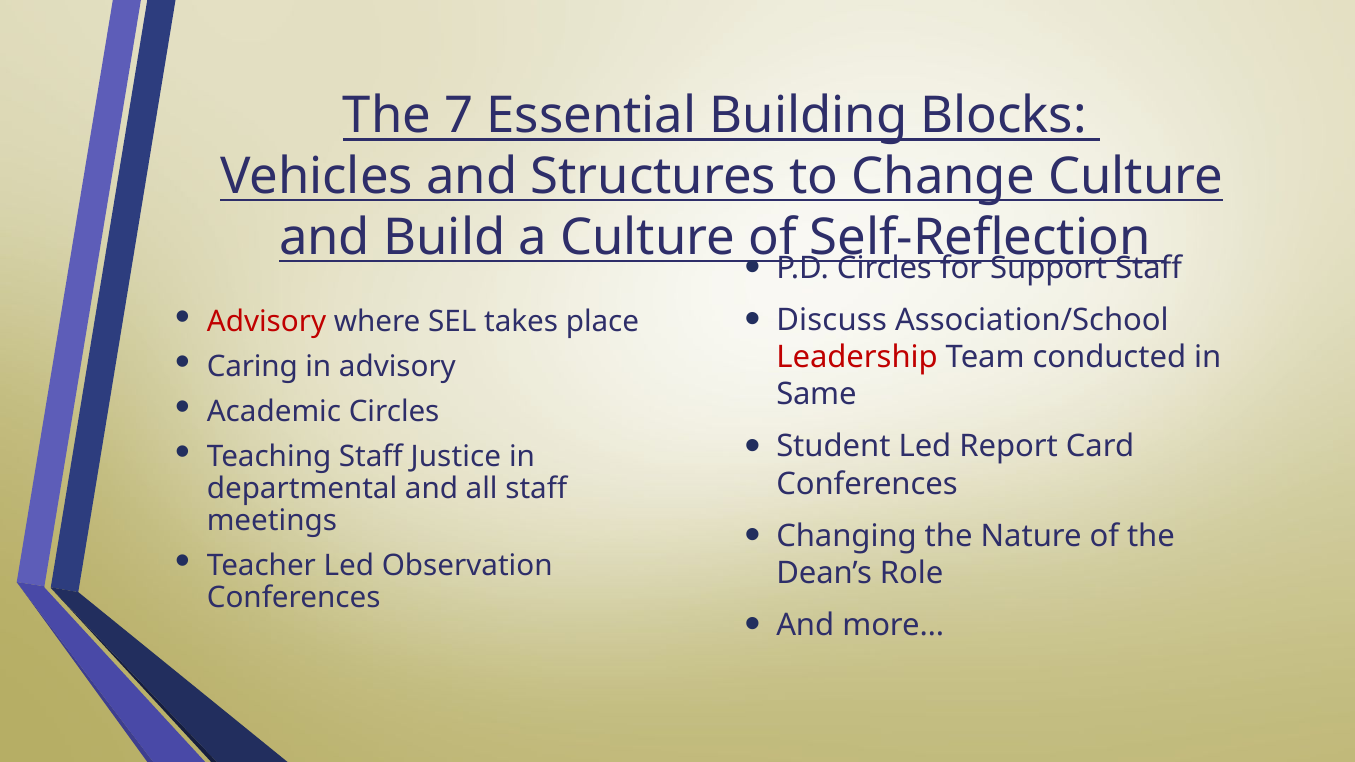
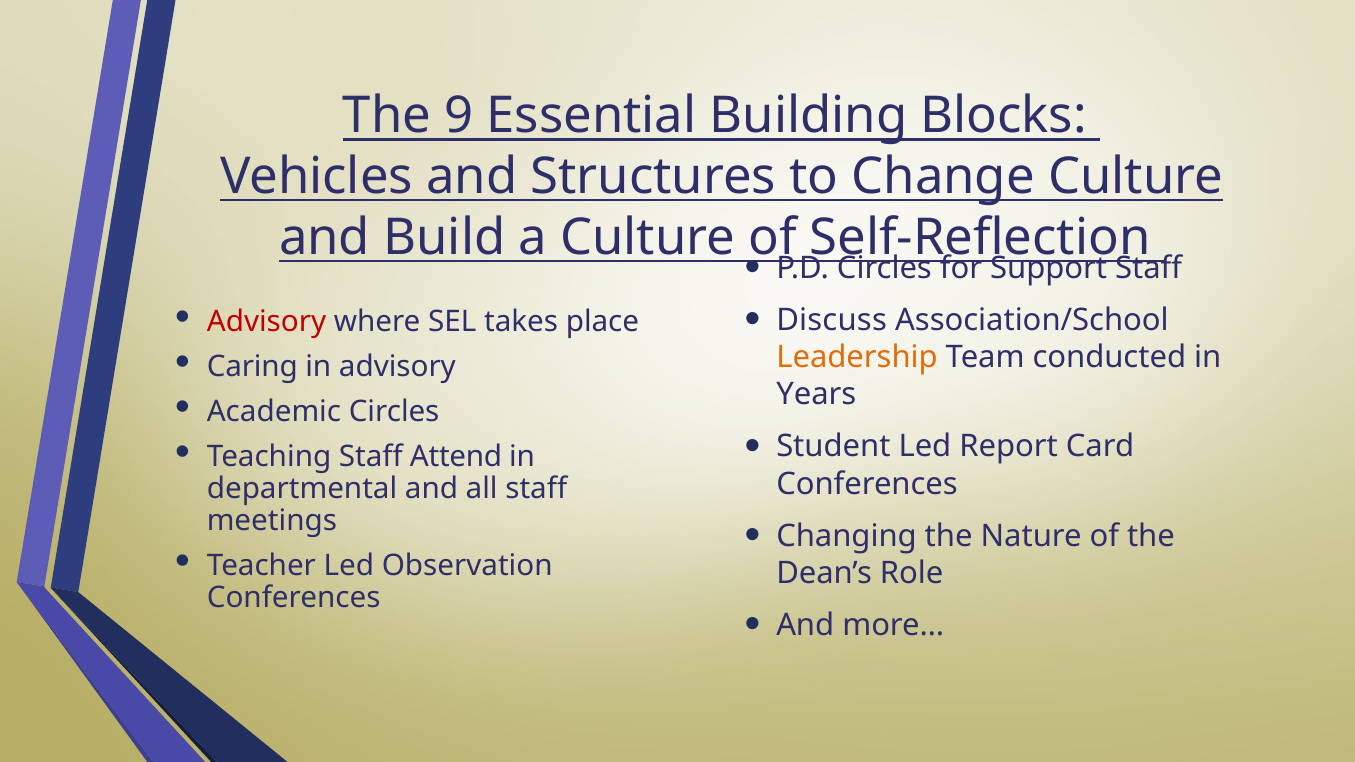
7: 7 -> 9 (459, 116)
Leadership colour: red -> orange (857, 358)
Same: Same -> Years (816, 395)
Justice: Justice -> Attend (456, 457)
